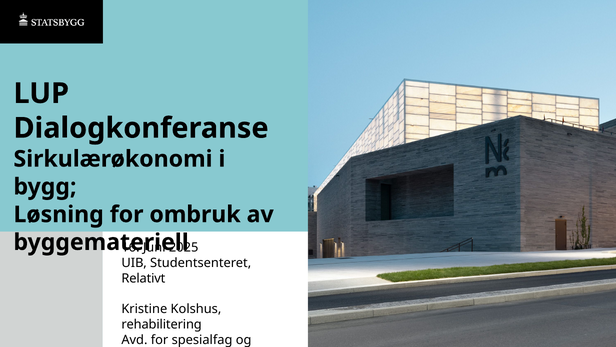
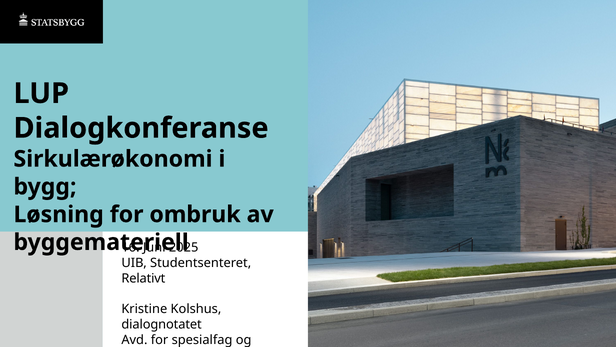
rehabilitering: rehabilitering -> dialognotatet (162, 324)
